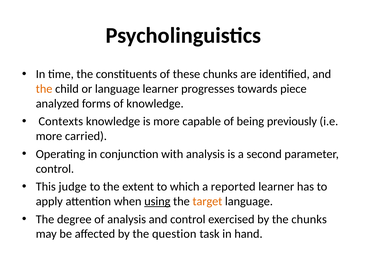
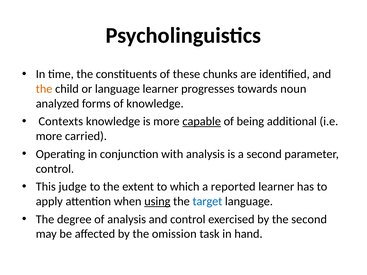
piece: piece -> noun (293, 89)
capable underline: none -> present (202, 122)
previously: previously -> additional (292, 122)
target colour: orange -> blue (207, 201)
the chunks: chunks -> second (309, 219)
question: question -> omission (174, 234)
